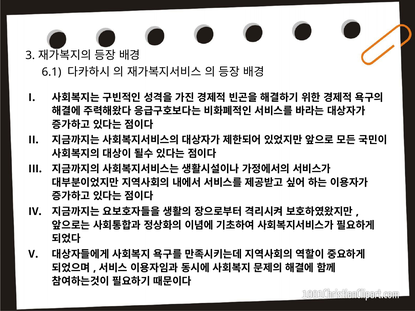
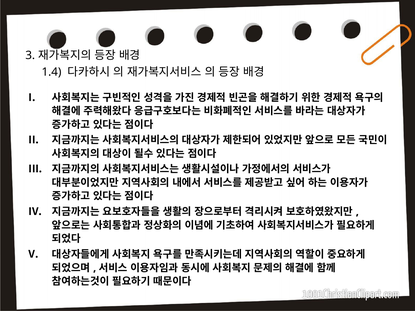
6.1: 6.1 -> 1.4 (52, 72)
